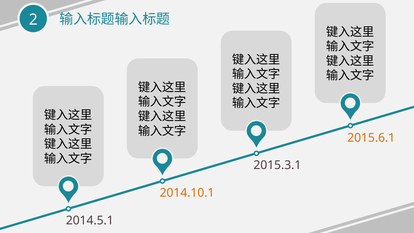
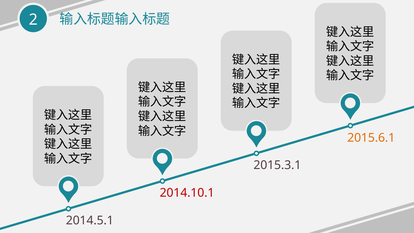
2014.10.1 colour: orange -> red (187, 193)
